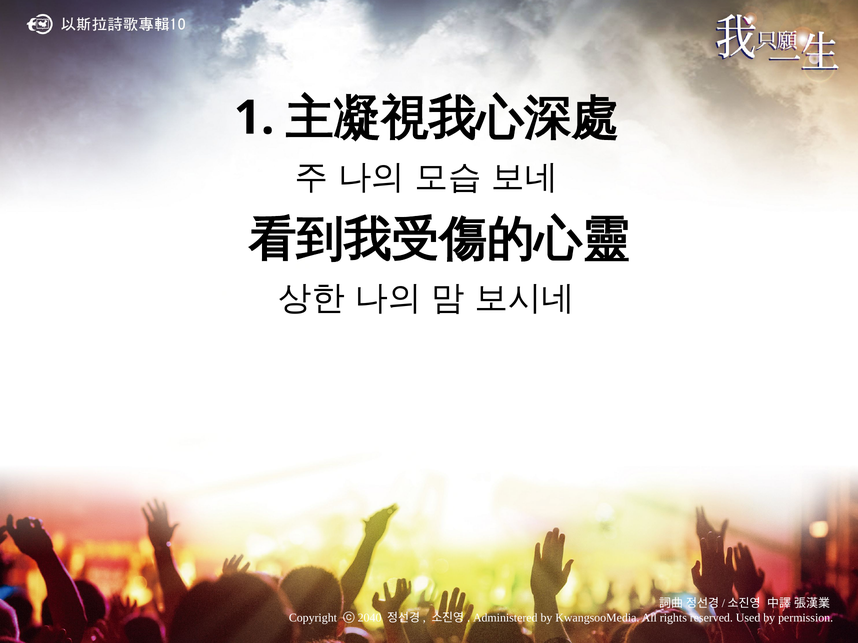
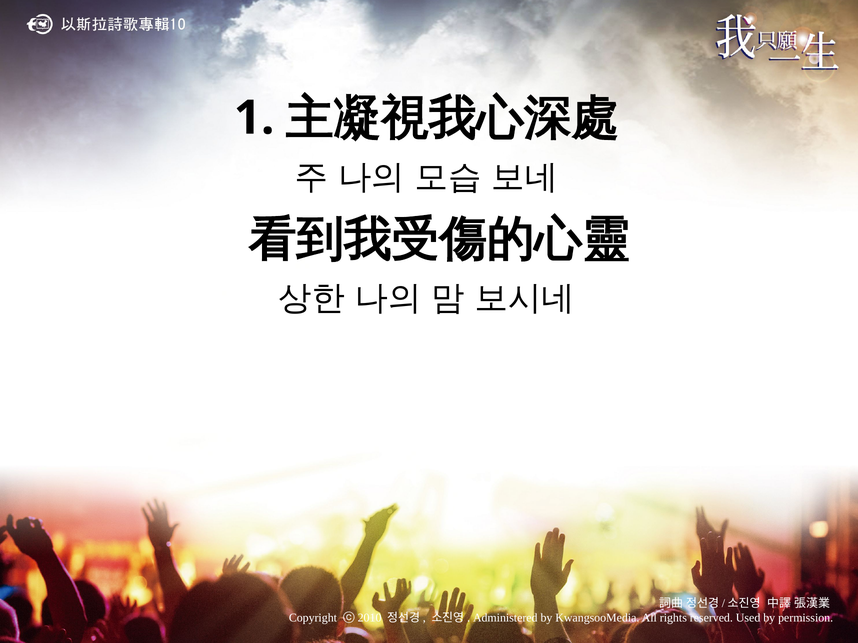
2040: 2040 -> 2010 (370, 618)
